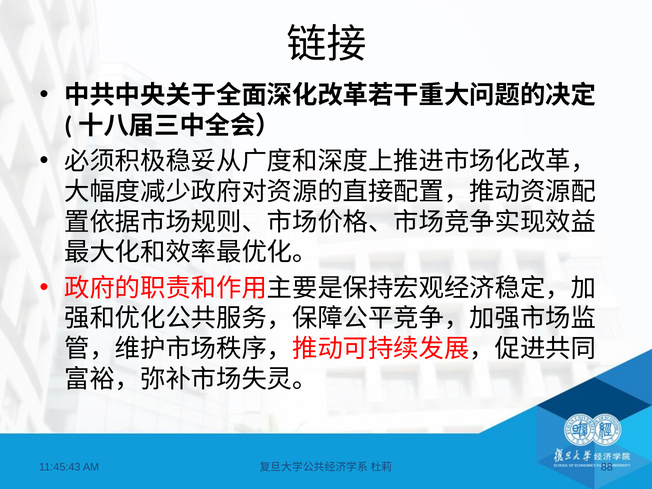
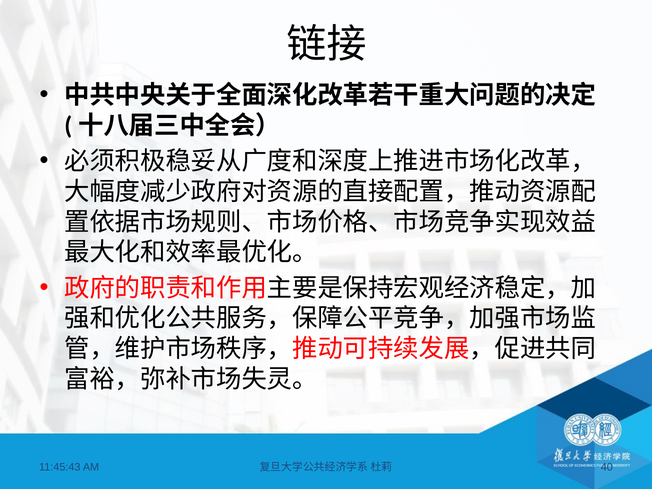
88: 88 -> 40 (607, 467)
